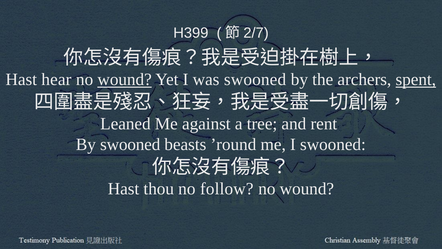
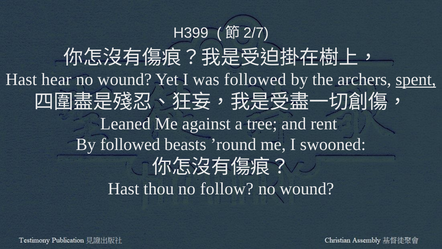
wound underline: present -> none (125, 80)
was swooned: swooned -> followed (255, 80)
By swooned: swooned -> followed (130, 144)
